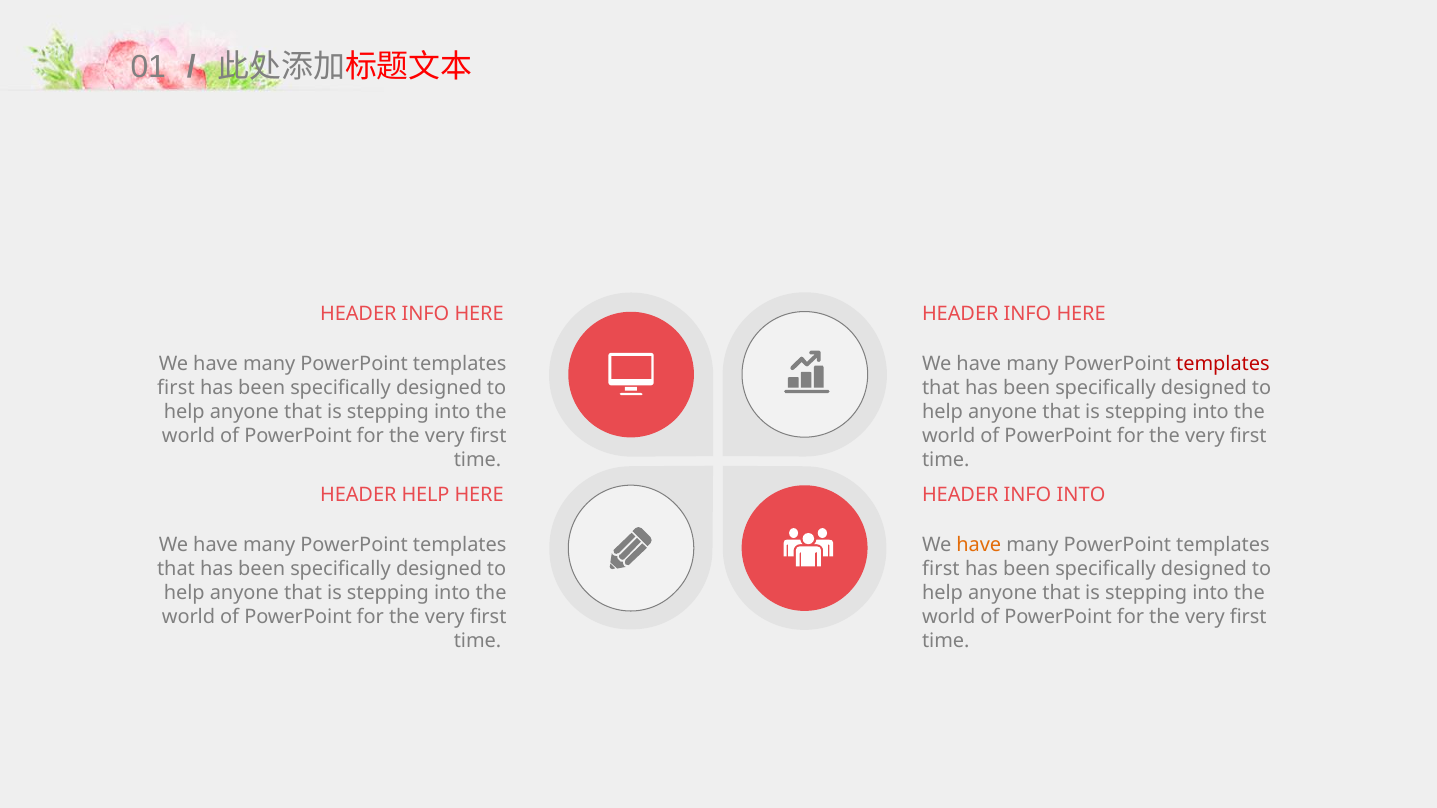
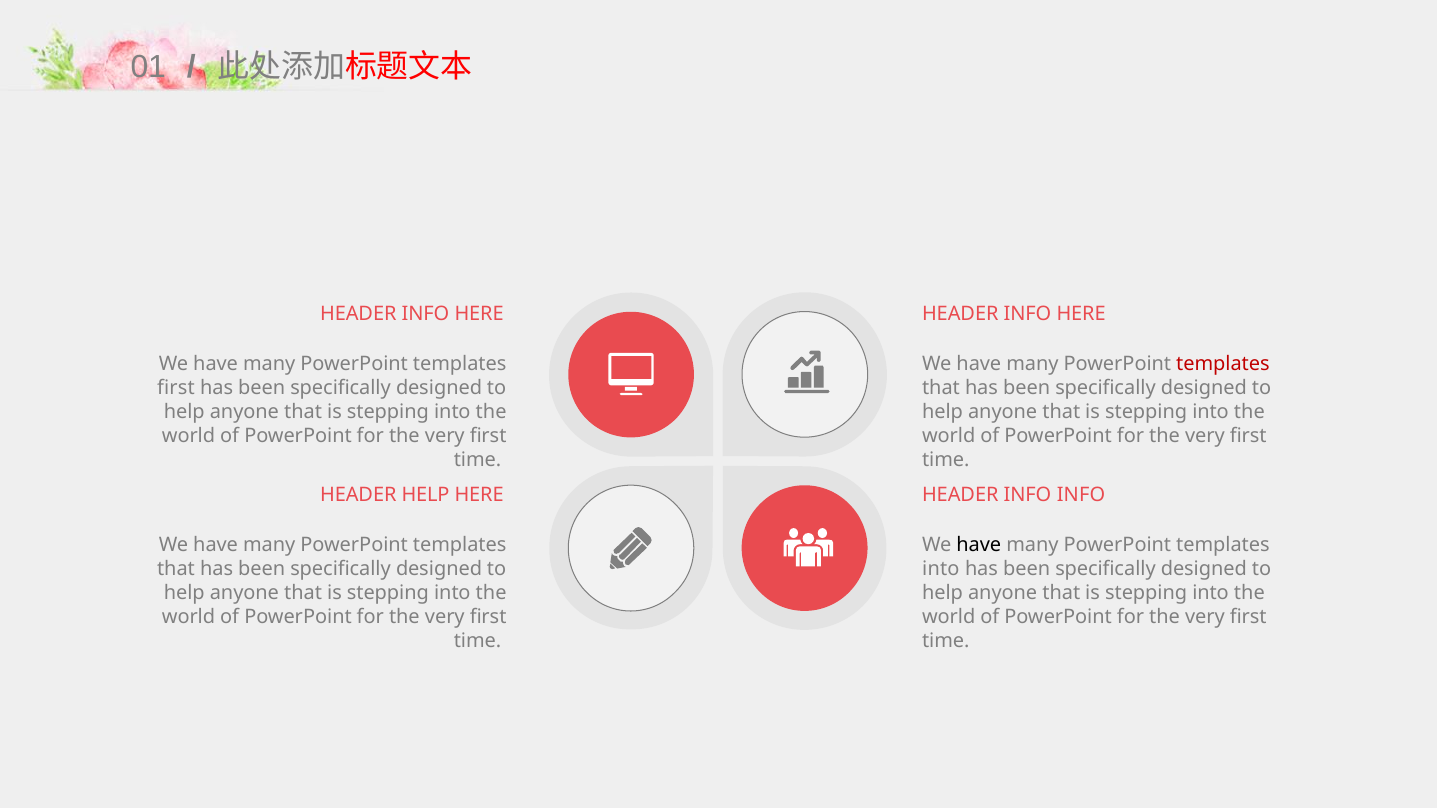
INFO INTO: INTO -> INFO (1081, 495)
have colour: orange -> black (979, 545)
first: first -> into (941, 569)
